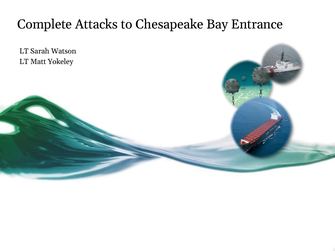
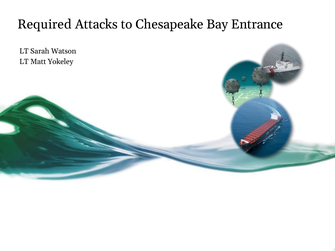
Complete: Complete -> Required (45, 24)
